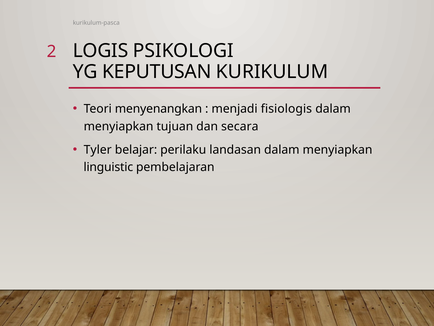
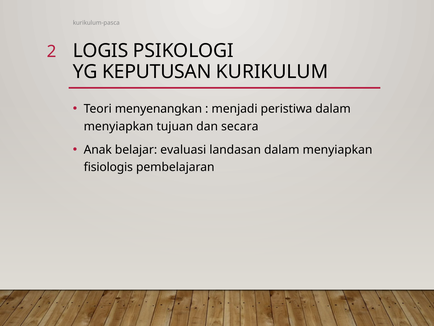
fisiologis: fisiologis -> peristiwa (286, 109)
Tyler: Tyler -> Anak (98, 150)
perilaku: perilaku -> evaluasi (183, 150)
linguistic: linguistic -> fisiologis (108, 167)
